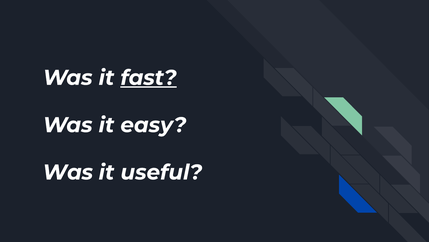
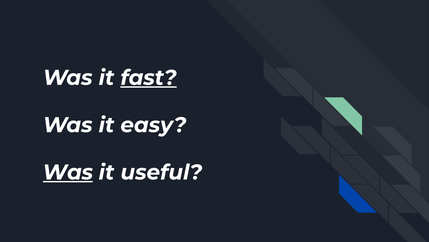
Was underline: none -> present (68, 172)
